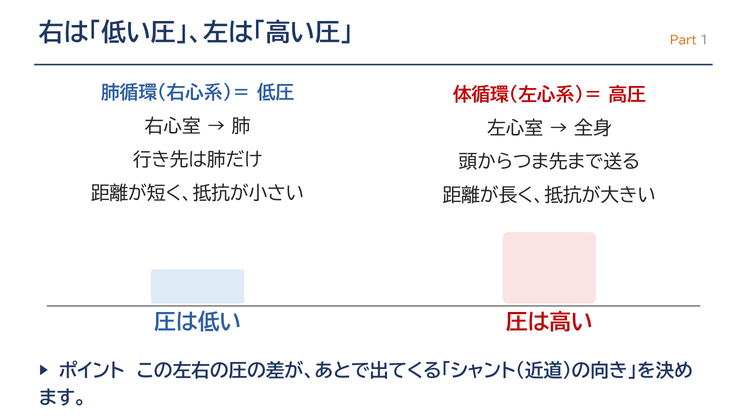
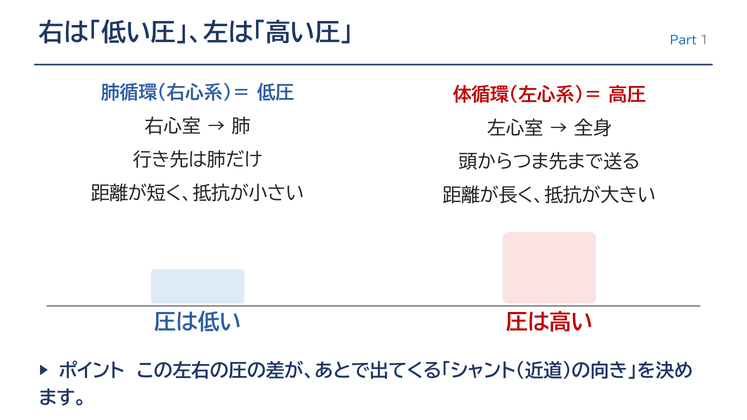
Part colour: orange -> blue (683, 40)
